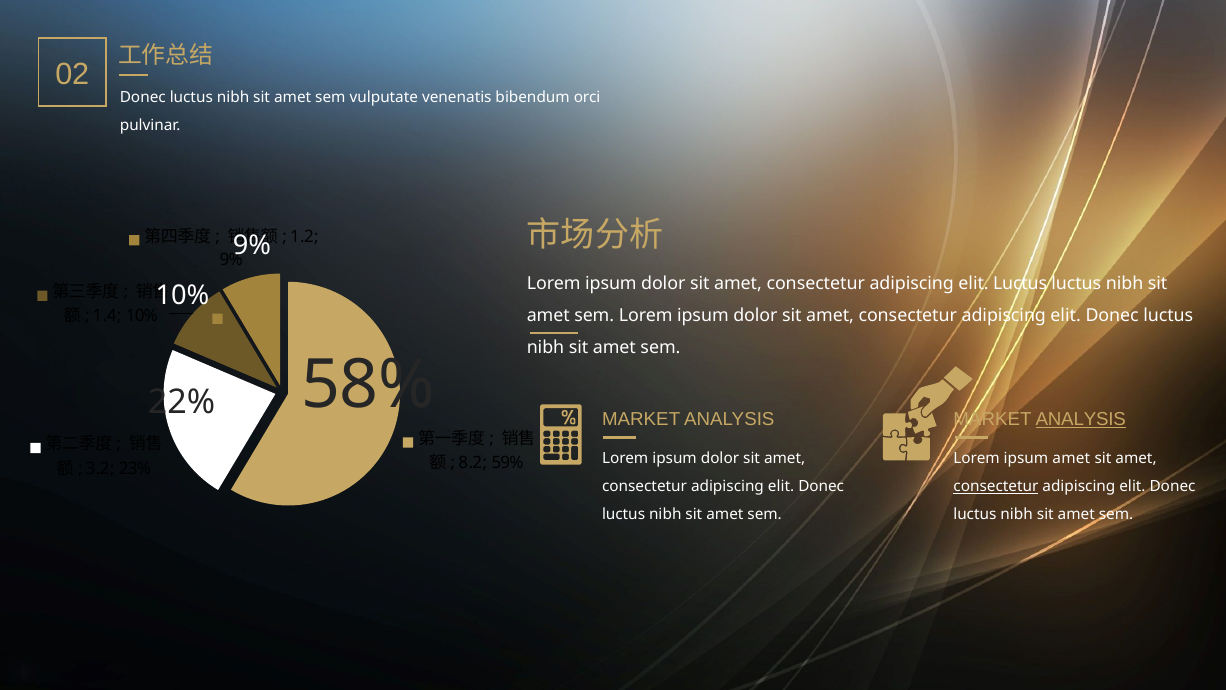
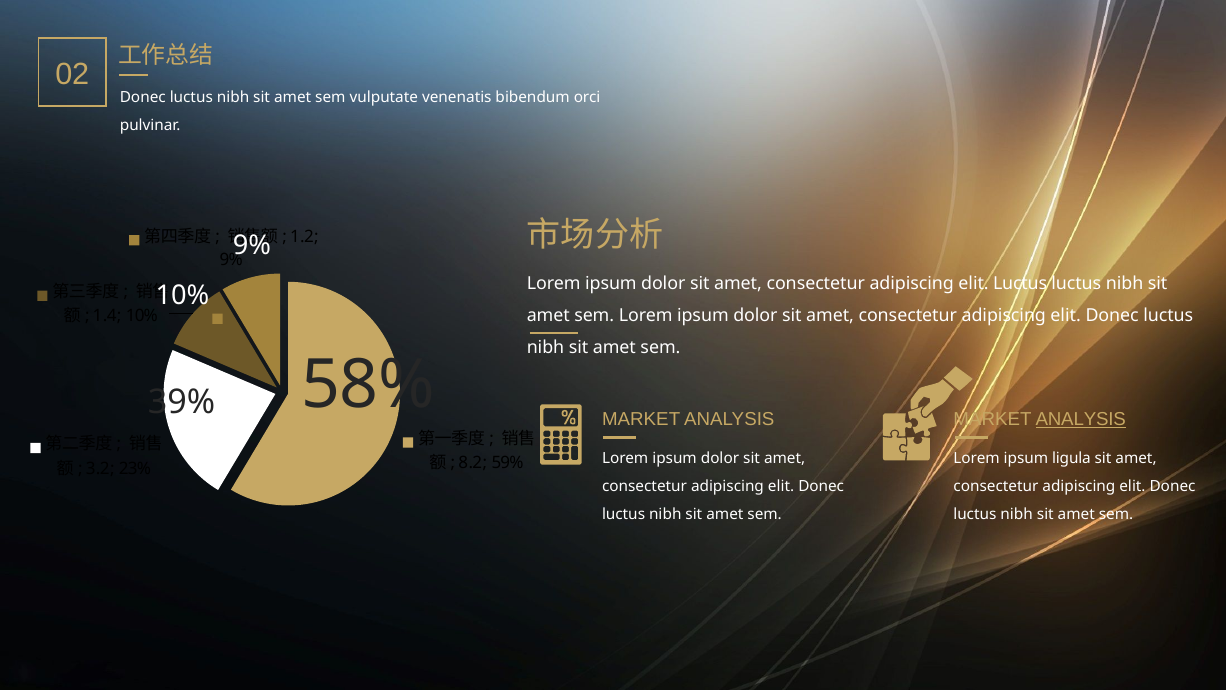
22%: 22% -> 39% (182, 402)
ipsum amet: amet -> ligula (1071, 459)
consectetur underline: present -> none (996, 486)
